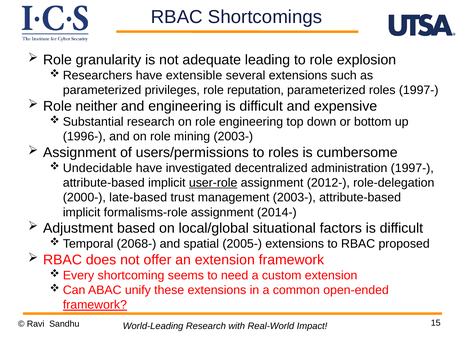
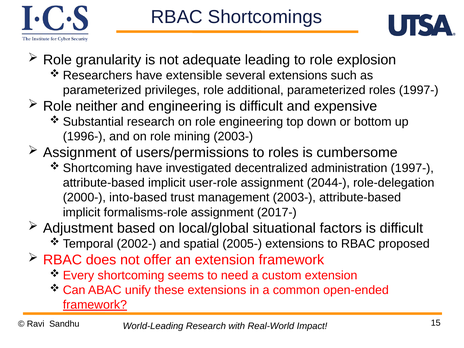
reputation: reputation -> additional (255, 90)
Undecidable: Undecidable -> Shortcoming (98, 168)
user-role underline: present -> none (213, 183)
2012-: 2012- -> 2044- (328, 183)
late-based: late-based -> into-based (138, 198)
2014-: 2014- -> 2017- (277, 212)
2068-: 2068- -> 2002- (137, 244)
